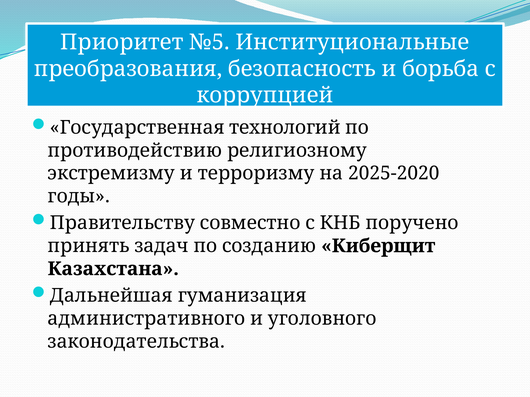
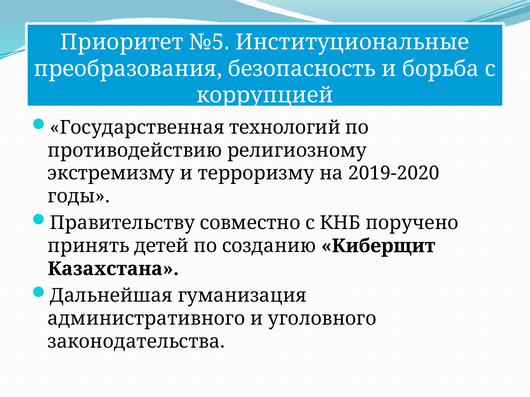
2025-2020: 2025-2020 -> 2019-2020 (394, 174)
задач: задач -> детей (162, 246)
